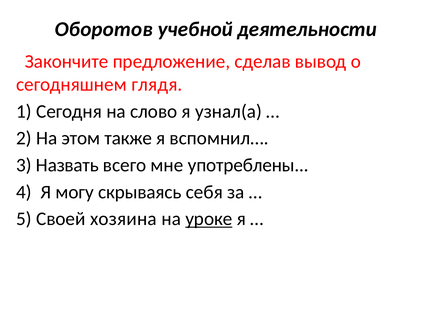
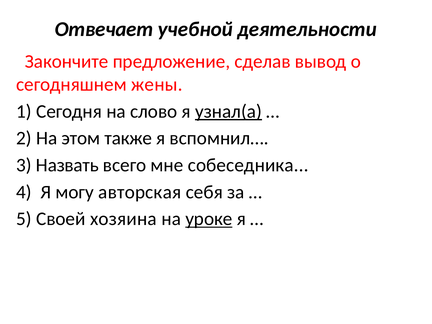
Оборотов: Оборотов -> Отвечает (104, 29)
глядя: глядя -> жены (157, 84)
узнал(а underline: none -> present (229, 111)
употреблены: употреблены -> собеседника (248, 165)
скрываясь: скрываясь -> авторская (140, 192)
